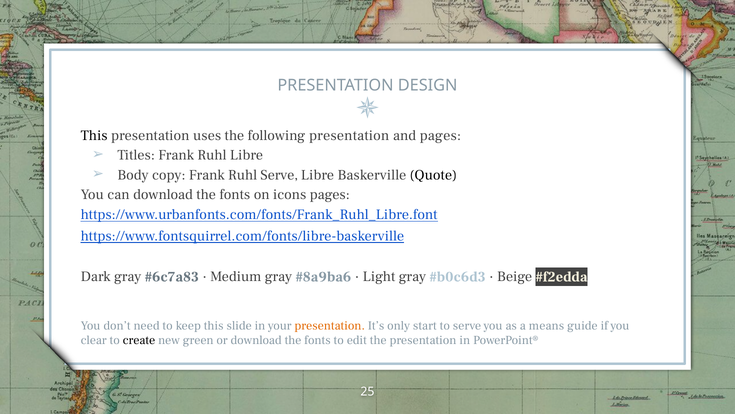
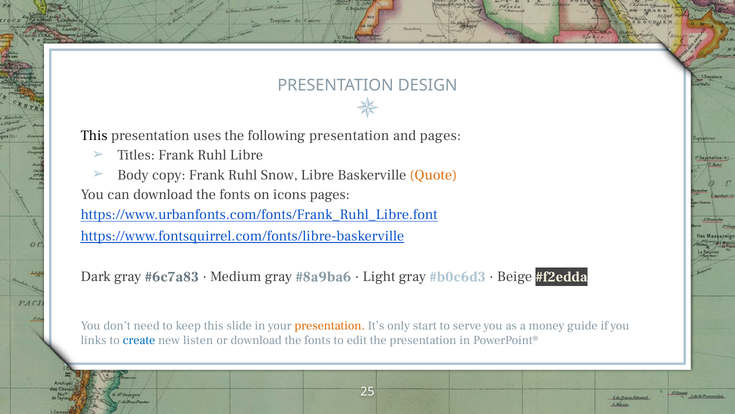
Ruhl Serve: Serve -> Snow (279, 175)
Quote colour: black -> orange (433, 175)
means: means -> money (547, 325)
clear: clear -> links (94, 340)
create colour: black -> blue (139, 340)
green: green -> listen (198, 340)
